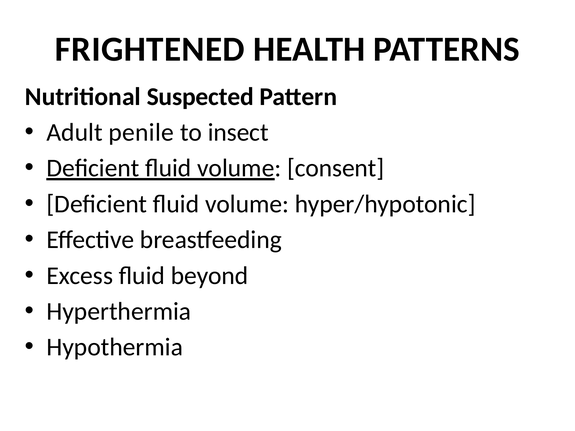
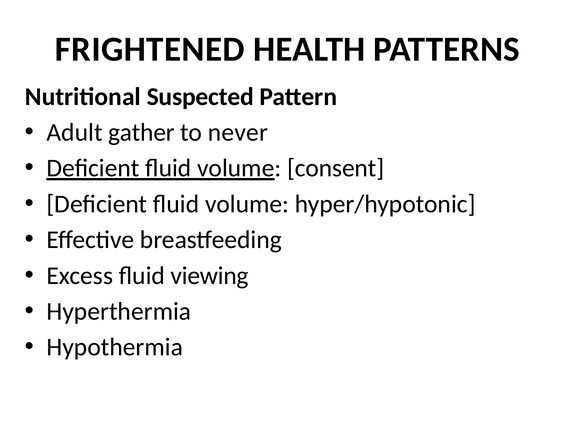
penile: penile -> gather (141, 133)
insect: insect -> never (238, 133)
beyond: beyond -> viewing (210, 276)
